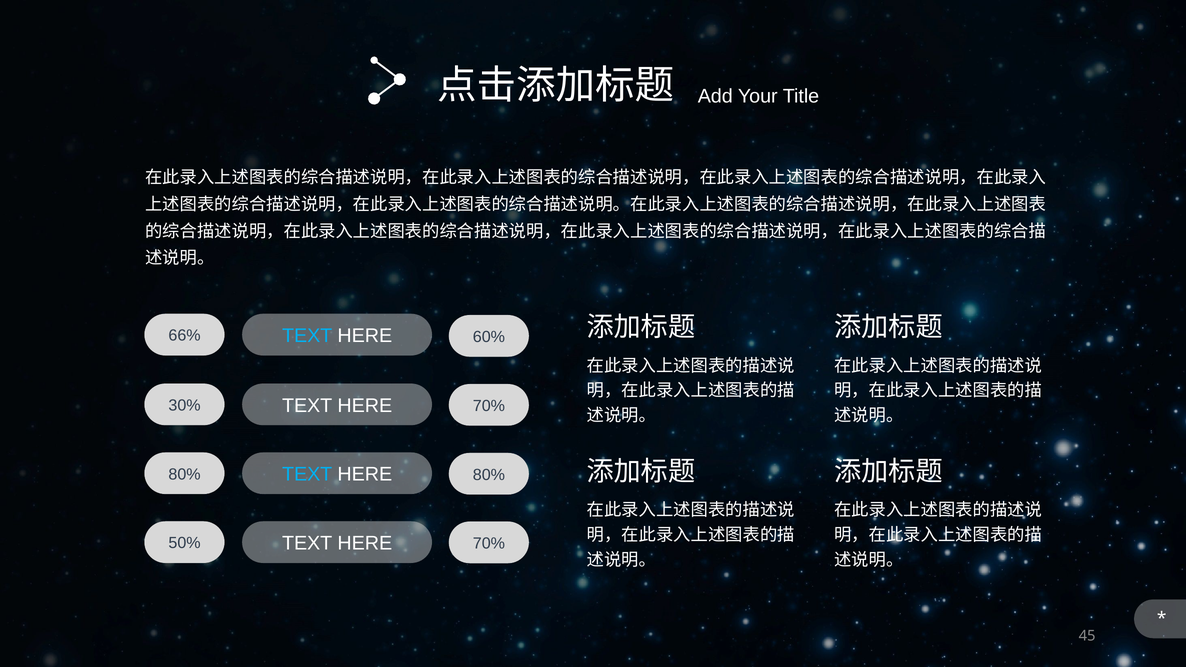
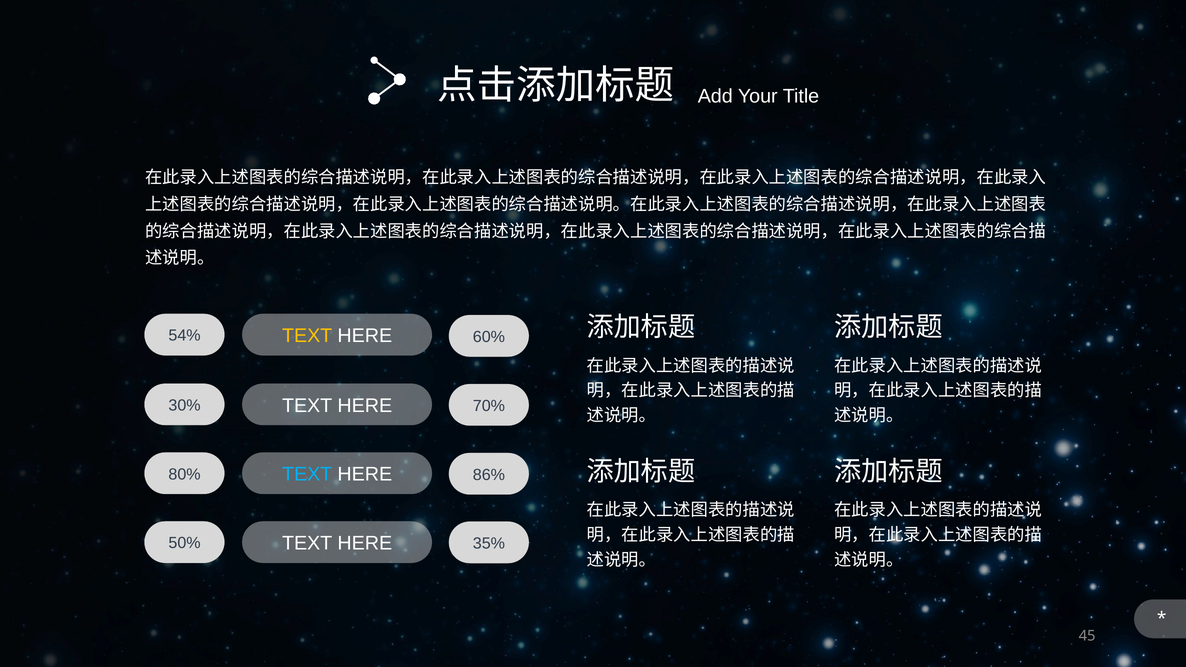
TEXT colour: light blue -> yellow (307, 336)
66%: 66% -> 54% (185, 336)
HERE 80%: 80% -> 86% (489, 475)
70%: 70% -> 35% (489, 544)
